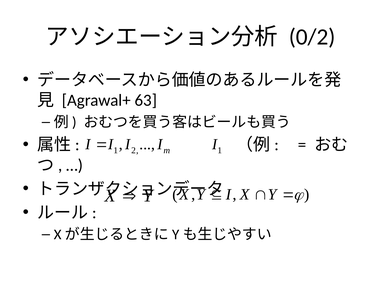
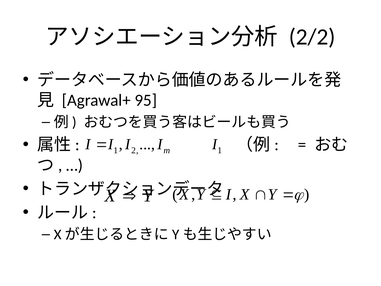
0/2: 0/2 -> 2/2 (312, 37)
63: 63 -> 95 (146, 100)
